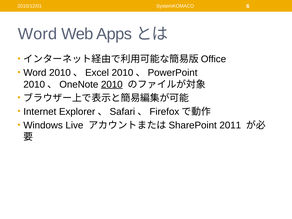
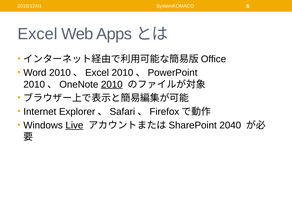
Word: Word -> Excel (37, 34)
Live underline: none -> present (74, 125)
2011: 2011 -> 2040 (230, 125)
